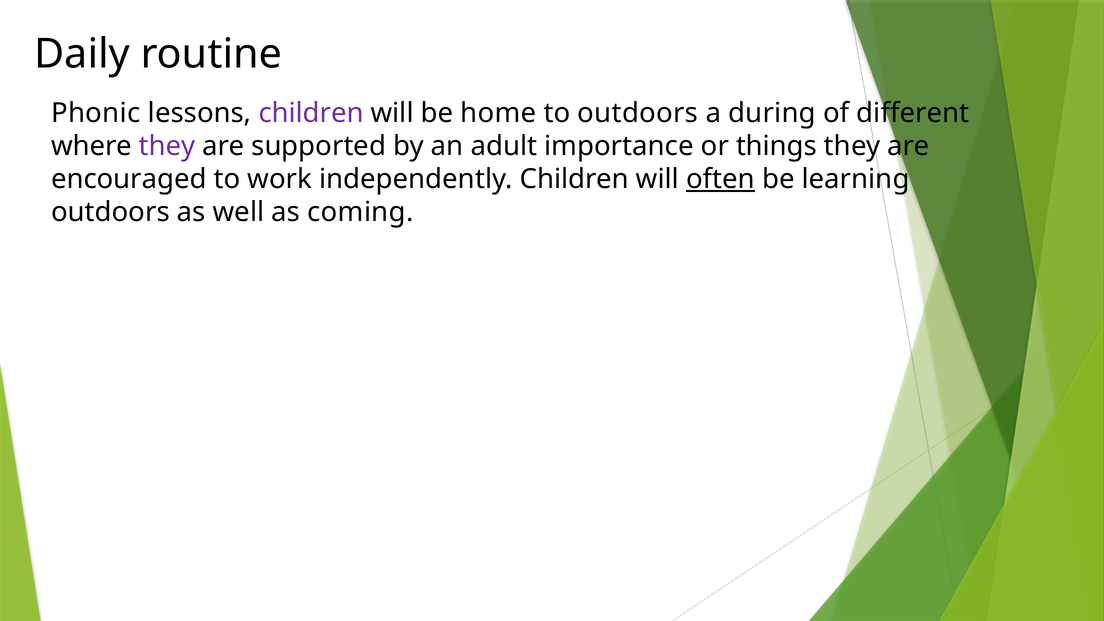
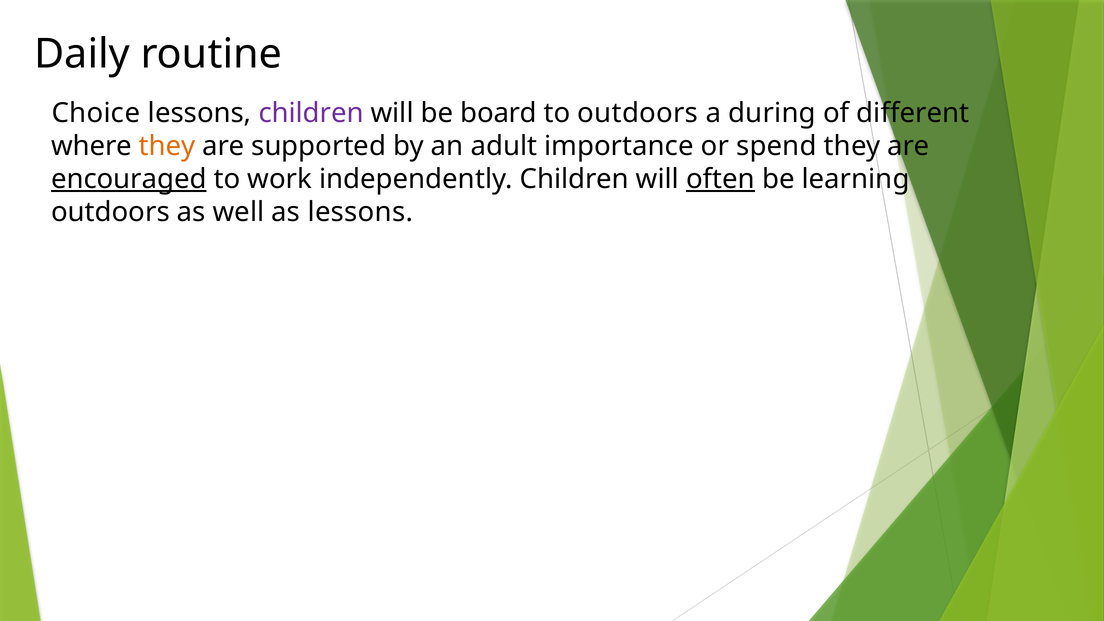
Phonic: Phonic -> Choice (96, 113)
home: home -> board (499, 113)
they colour: purple -> orange (167, 146)
things: things -> spend (776, 146)
encouraged underline: none -> present (129, 179)
as coming: coming -> lessons (360, 212)
